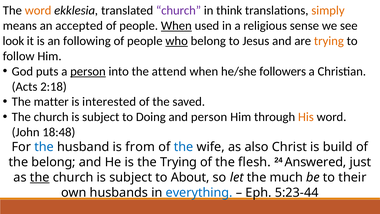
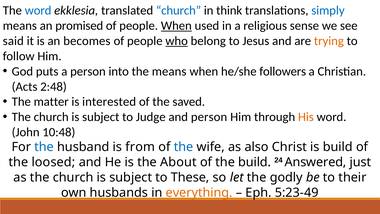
word colour: orange -> blue (38, 10)
church colour: purple -> blue (179, 10)
simply colour: orange -> blue (328, 10)
accepted: accepted -> promised (79, 26)
look: look -> said (13, 41)
following: following -> becomes (87, 41)
person underline: present -> none (88, 71)
the attend: attend -> means (169, 71)
2:18: 2:18 -> 2:48 (53, 86)
Doing: Doing -> Judge (151, 117)
18:48: 18:48 -> 10:48 (59, 132)
the belong: belong -> loosed (53, 162)
the Trying: Trying -> About (178, 162)
the flesh: flesh -> build (255, 162)
the underline: present -> none (40, 177)
About: About -> These (190, 177)
much: much -> godly (286, 177)
everything colour: blue -> orange (199, 192)
5:23-44: 5:23-44 -> 5:23-49 (297, 192)
